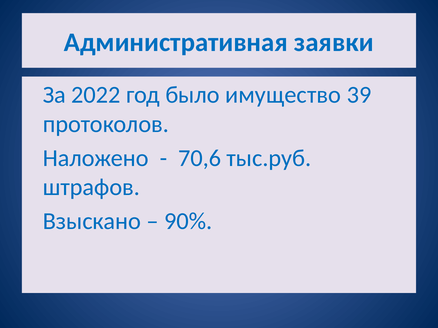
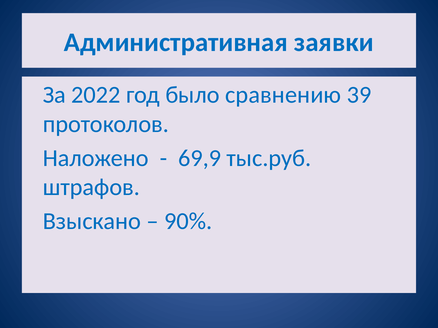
имущество: имущество -> сравнению (283, 95)
70,6: 70,6 -> 69,9 (200, 158)
